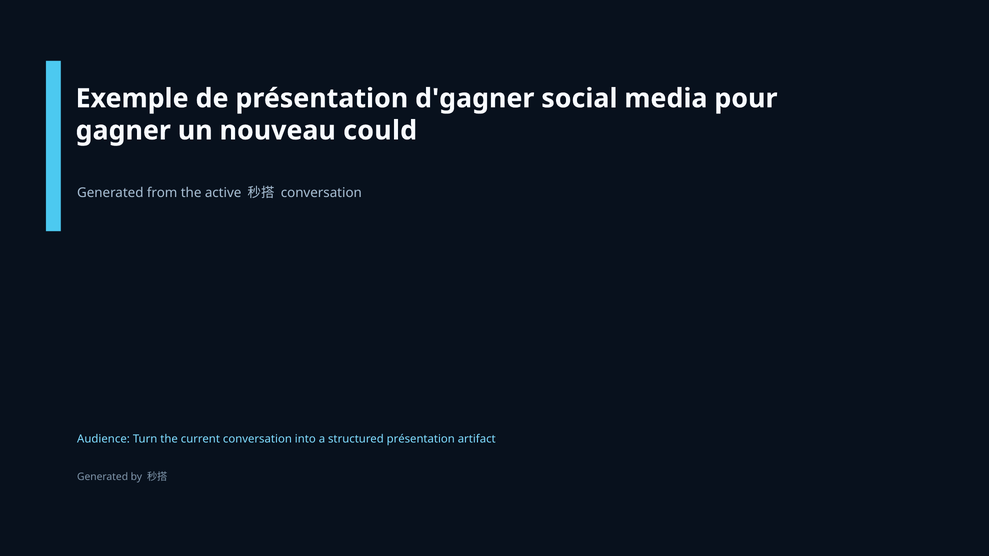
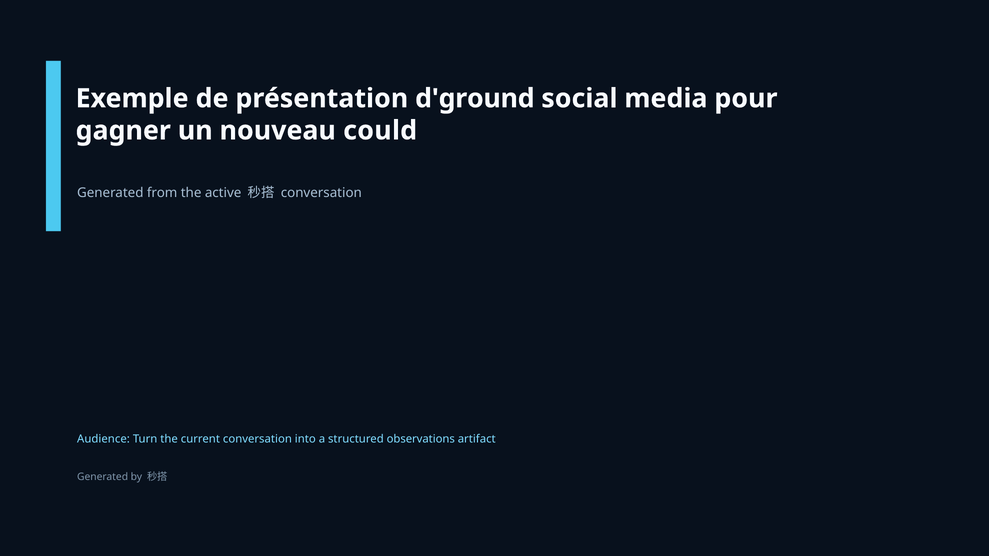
d'gagner: d'gagner -> d'ground (475, 99)
structured présentation: présentation -> observations (421, 439)
